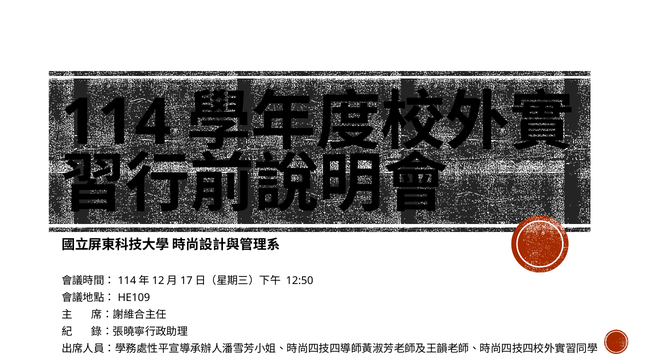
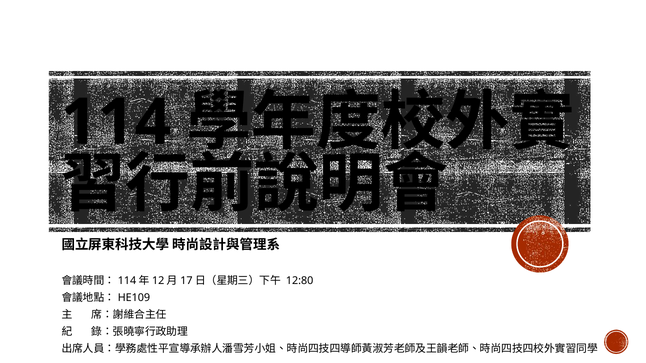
12:50: 12:50 -> 12:80 (300, 281)
